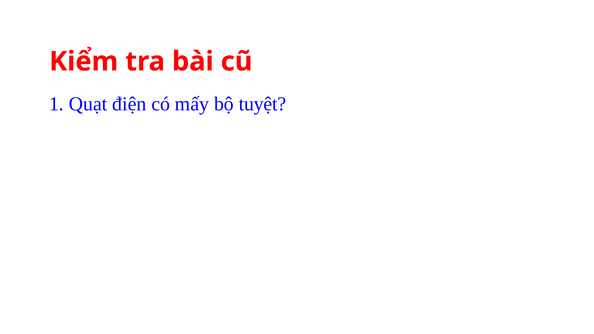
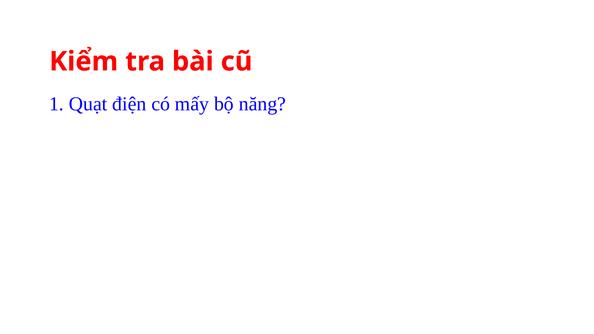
tuyệt: tuyệt -> năng (262, 104)
